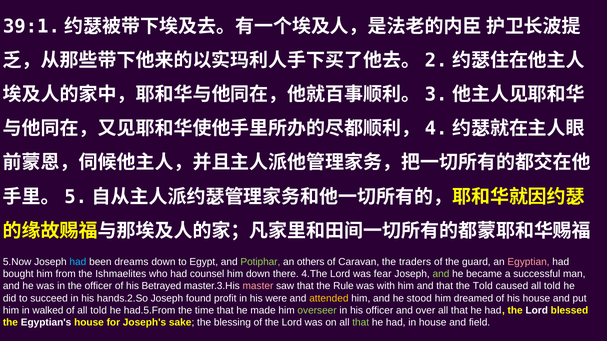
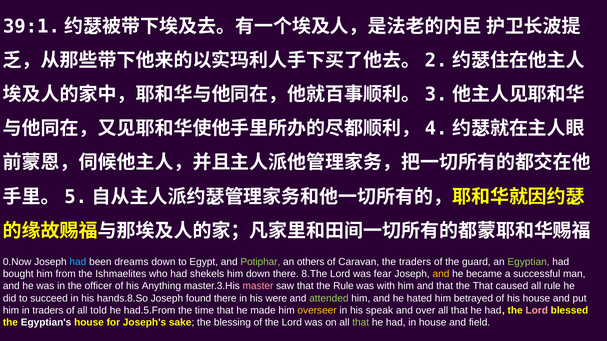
5.Now: 5.Now -> 0.Now (17, 262)
Egyptian colour: pink -> light green (529, 262)
counsel: counsel -> shekels (207, 274)
4.The: 4.The -> 8.The (314, 274)
and colour: light green -> yellow (441, 274)
Betrayed: Betrayed -> Anything (161, 286)
the Told: Told -> That (483, 286)
caused all told: told -> rule (552, 286)
hands.2.So: hands.2.So -> hands.8.So (122, 299)
found profit: profit -> there (225, 299)
attended colour: yellow -> light green (329, 299)
stood: stood -> hated (419, 299)
dreamed: dreamed -> betrayed (473, 299)
in walked: walked -> traders (48, 311)
overseer colour: light green -> yellow (317, 311)
his officer: officer -> speak (379, 311)
Lord colour: white -> pink (537, 311)
